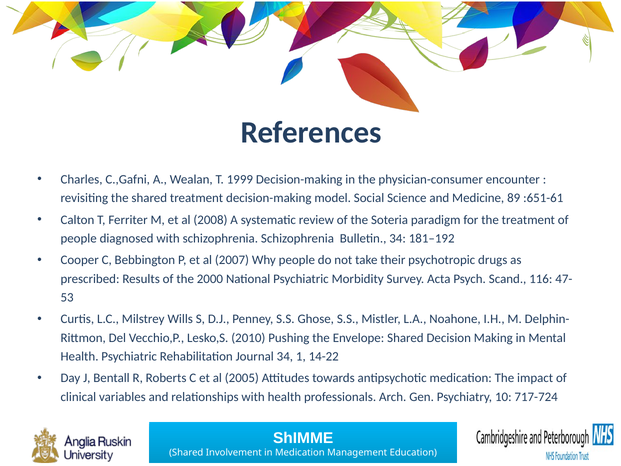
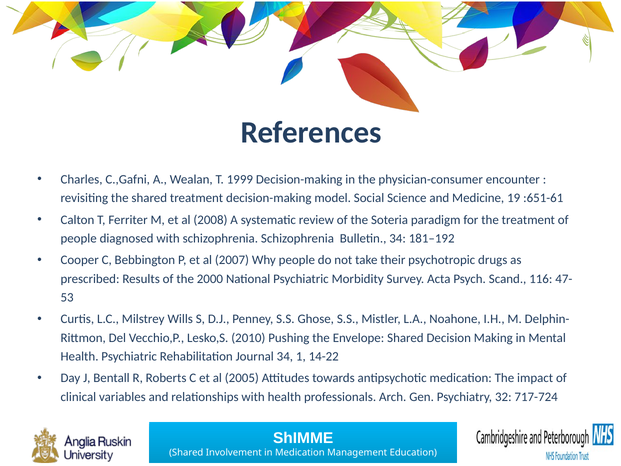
89: 89 -> 19 (514, 198)
10: 10 -> 32 (503, 397)
